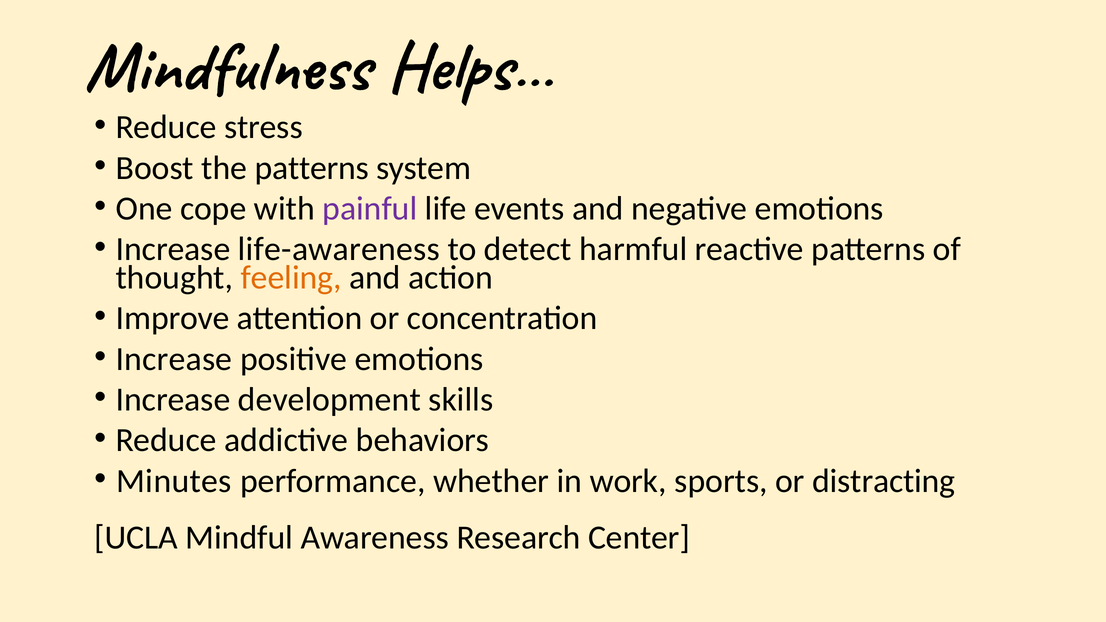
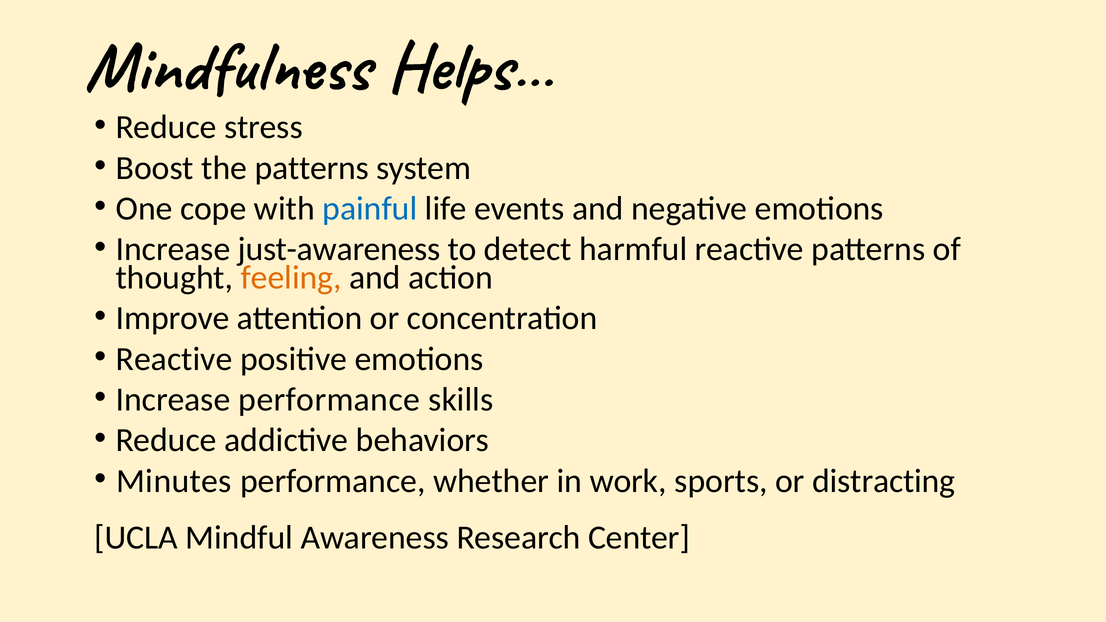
painful colour: purple -> blue (370, 209)
life-awareness: life-awareness -> just-awareness (339, 249)
Increase: Increase -> Reactive (174, 359)
Increase development: development -> performance (329, 400)
